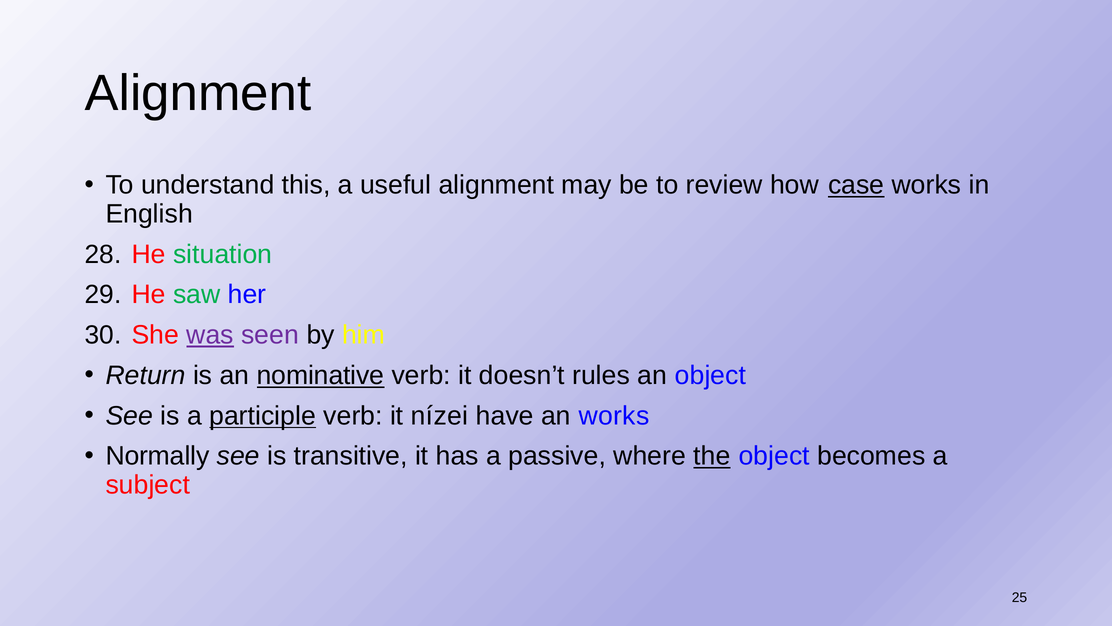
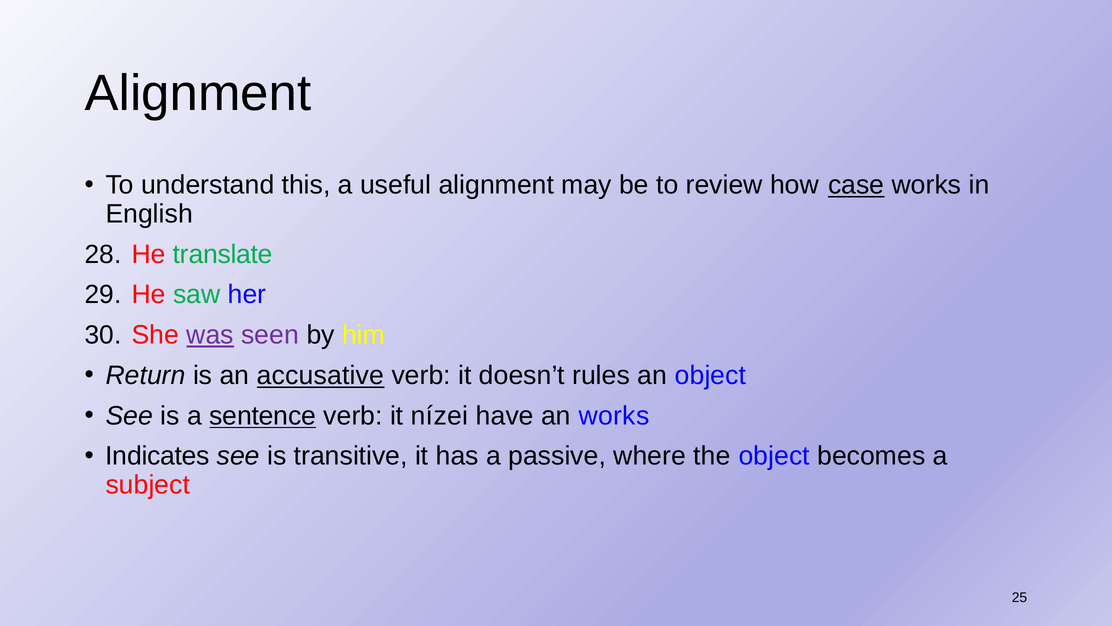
situation: situation -> translate (223, 254)
nominative: nominative -> accusative (320, 375)
participle: participle -> sentence (263, 415)
Normally: Normally -> Indicates (158, 456)
the underline: present -> none (712, 456)
